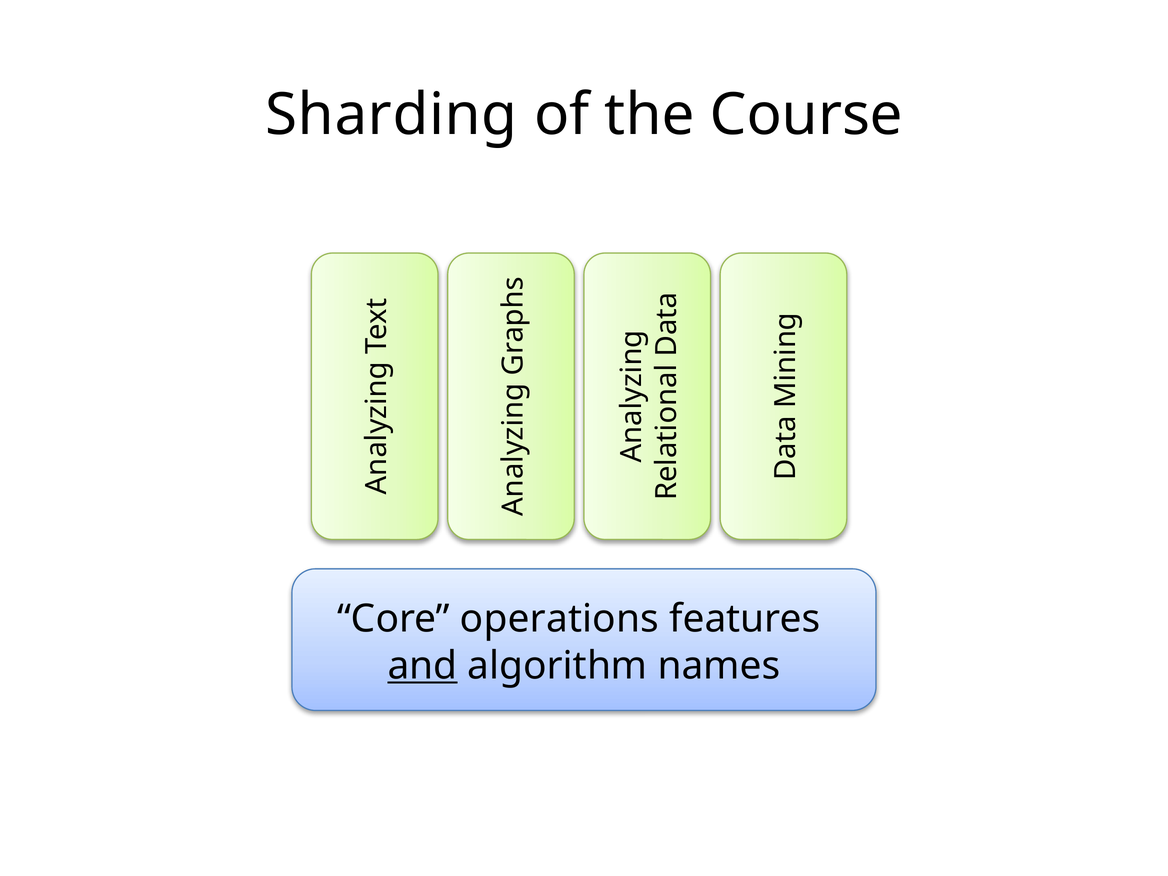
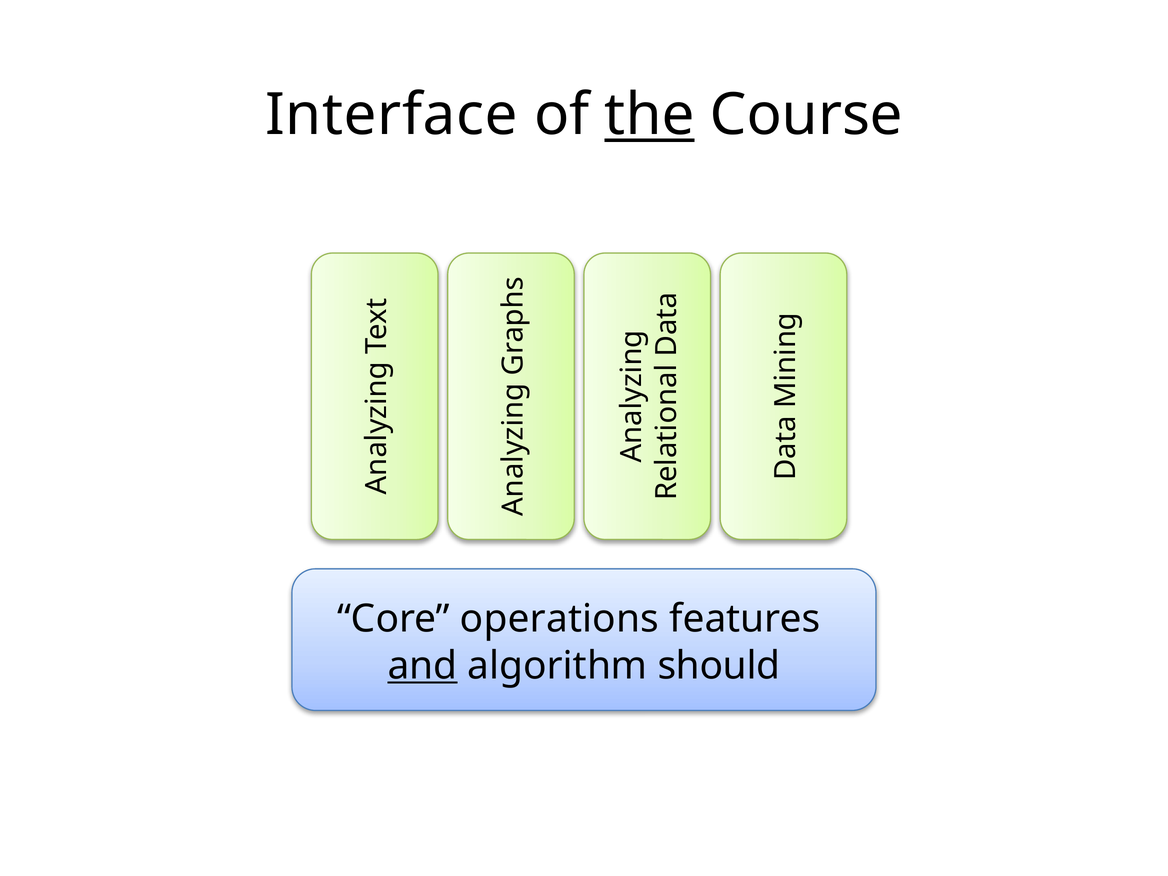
Sharding: Sharding -> Interface (391, 115)
the underline: none -> present (649, 115)
names: names -> should (719, 666)
